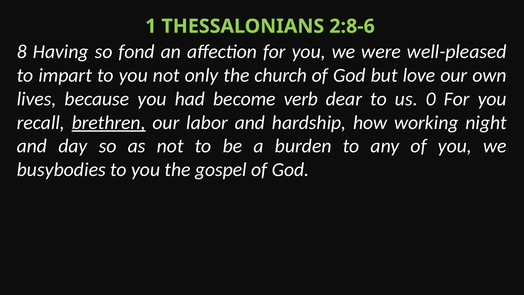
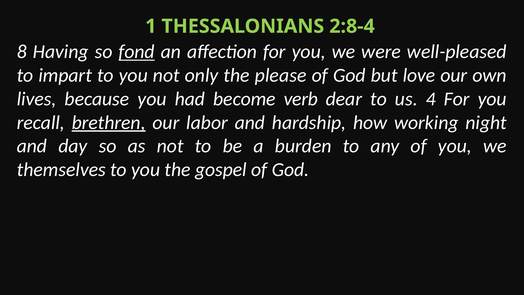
2:8-6: 2:8-6 -> 2:8-4 (352, 26)
fond underline: none -> present (137, 52)
church: church -> please (281, 75)
0: 0 -> 4 (431, 99)
busybodies: busybodies -> themselves (61, 170)
